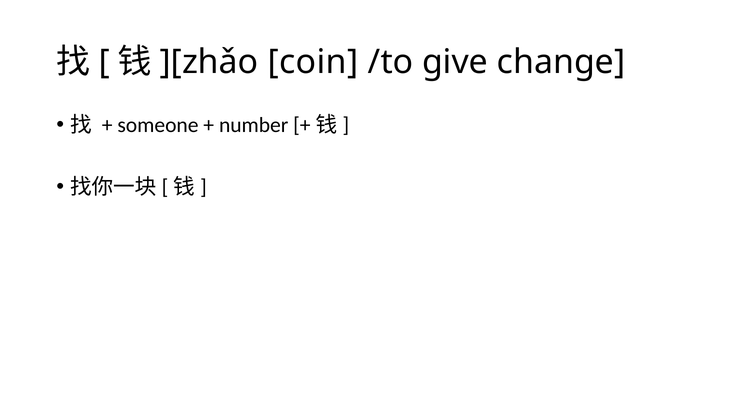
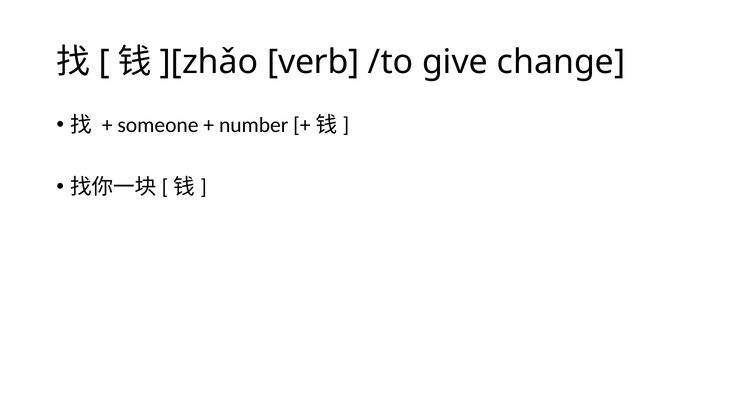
coin: coin -> verb (313, 62)
